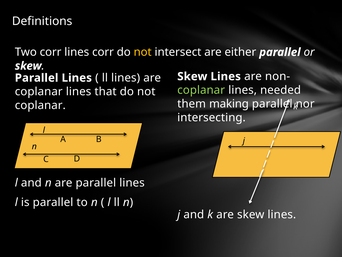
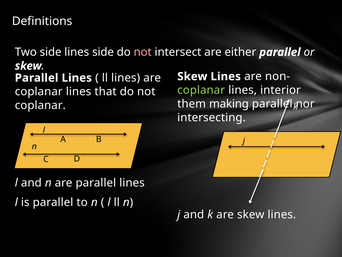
Two corr: corr -> side (51, 52)
lines corr: corr -> side (103, 52)
not colour: yellow -> pink (143, 52)
needed: needed -> interior (281, 90)
